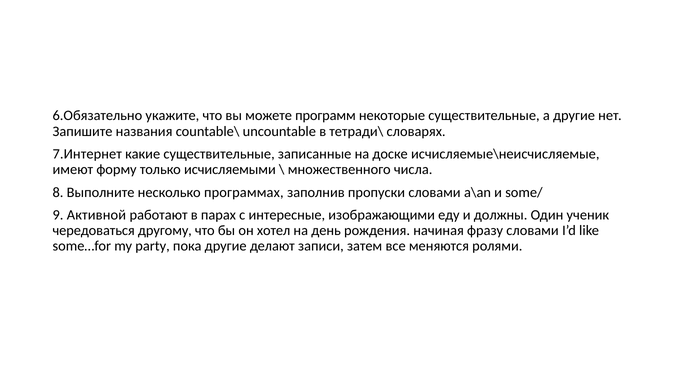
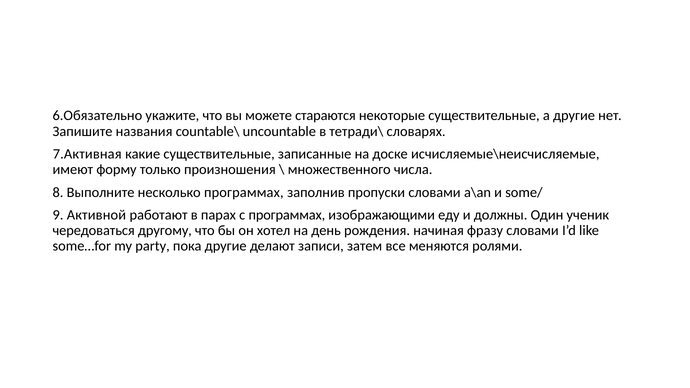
программ: программ -> стараются (325, 116)
7.Интернет: 7.Интернет -> 7.Активная (87, 154)
исчисляемыми: исчисляемыми -> произношения (230, 170)
с интересные: интересные -> программах (287, 215)
